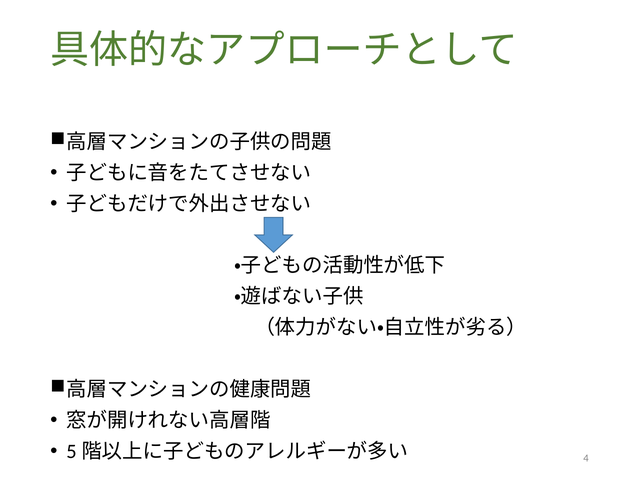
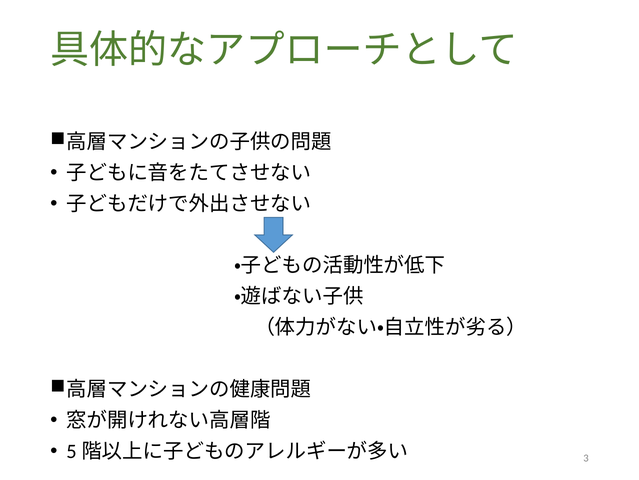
4: 4 -> 3 (586, 458)
